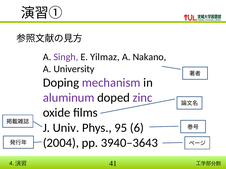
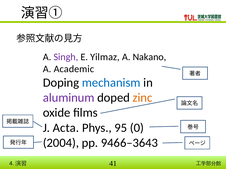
University: University -> Academic (74, 69)
mechanism colour: purple -> blue (111, 83)
zinc colour: purple -> orange (143, 98)
Univ: Univ -> Acta (66, 128)
6: 6 -> 0 (137, 128)
3940–3643: 3940–3643 -> 9466–3643 (129, 143)
